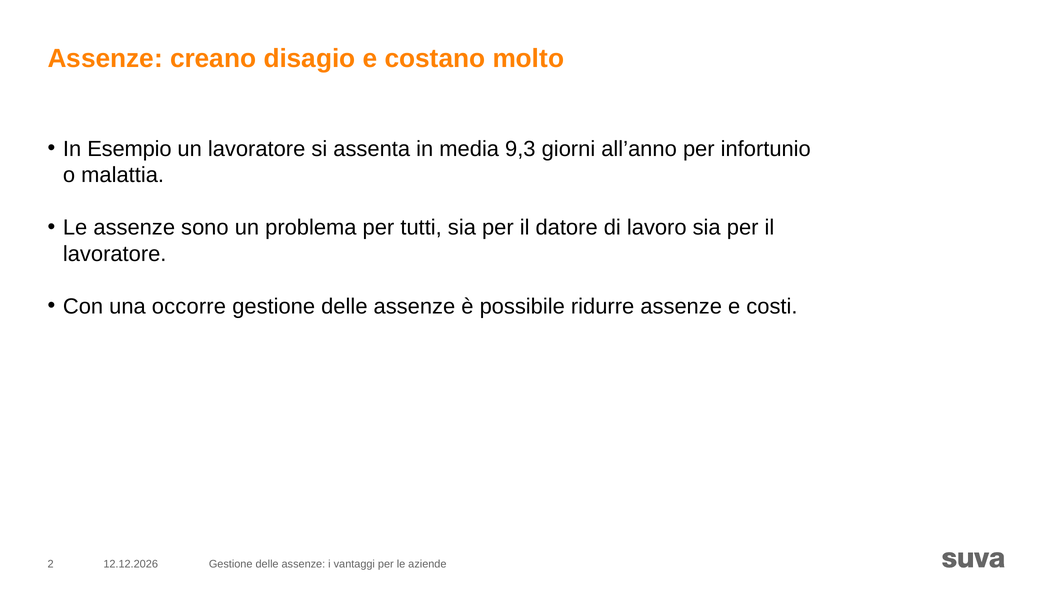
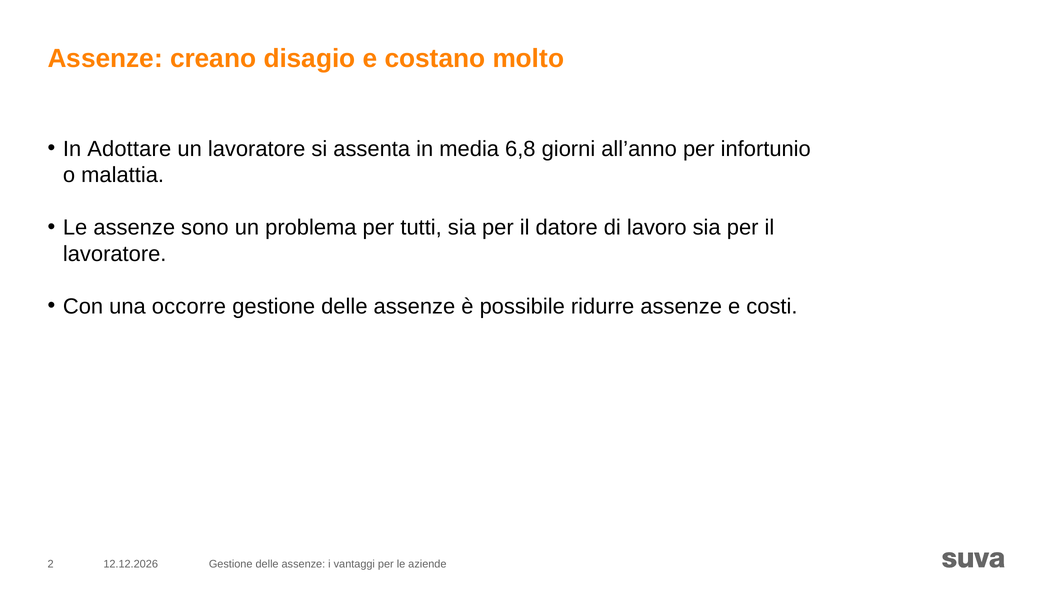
Esempio: Esempio -> Adottare (129, 149)
9,3: 9,3 -> 6,8 (520, 149)
